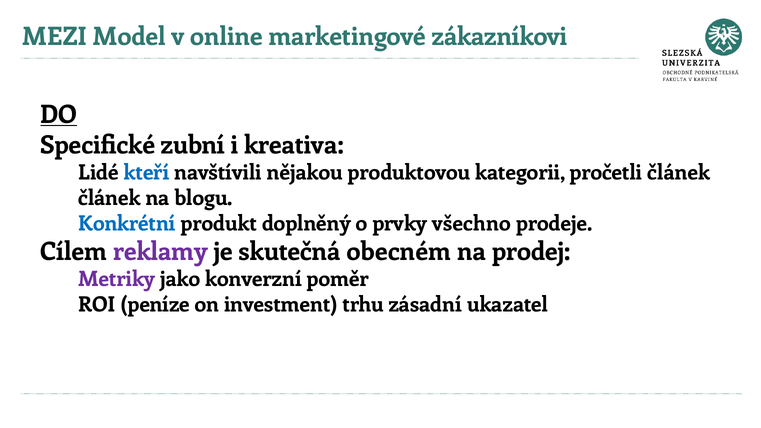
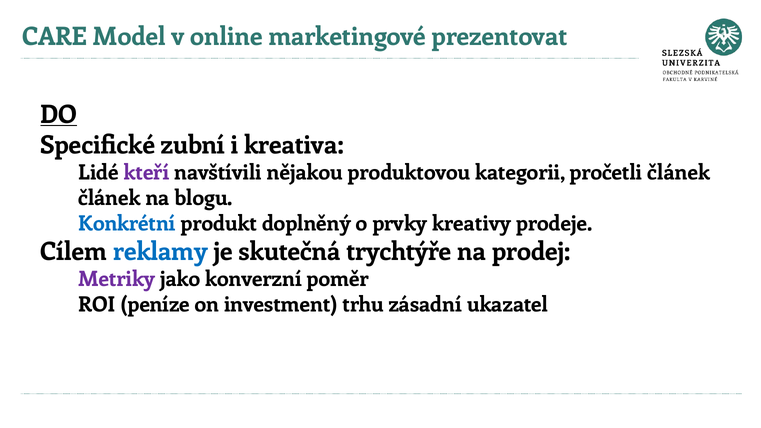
MEZI: MEZI -> CARE (55, 37)
zákazníkovi: zákazníkovi -> prezentovat (500, 37)
kteří colour: blue -> purple (147, 173)
všechno: všechno -> kreativy (472, 224)
reklamy colour: purple -> blue (160, 252)
obecném: obecném -> trychtýře (399, 252)
